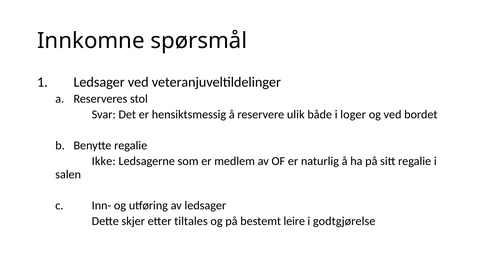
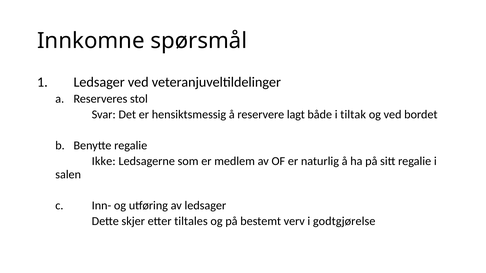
ulik: ulik -> lagt (296, 115)
loger: loger -> tiltak (353, 115)
leire: leire -> verv (294, 222)
